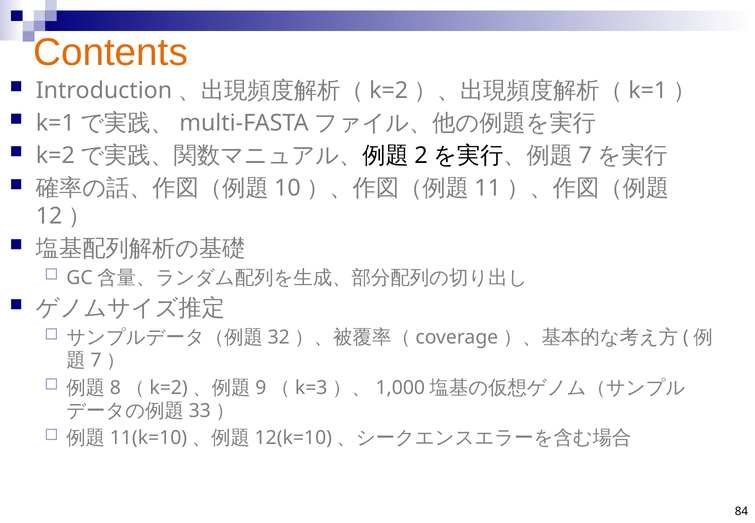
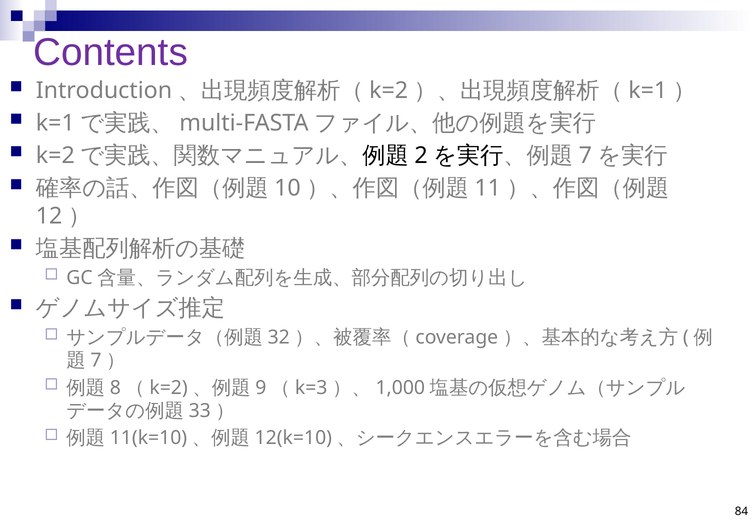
Contents colour: orange -> purple (111, 53)
